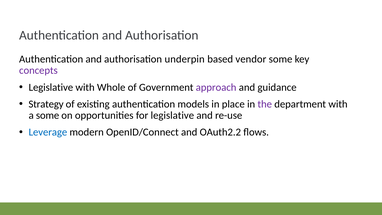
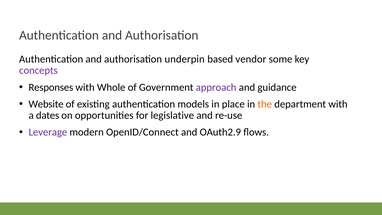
Legislative: Legislative -> Responses (51, 87)
Strategy: Strategy -> Website (46, 104)
the colour: purple -> orange (265, 104)
a some: some -> dates (48, 116)
Leverage colour: blue -> purple (48, 132)
OAuth2.2: OAuth2.2 -> OAuth2.9 (220, 132)
